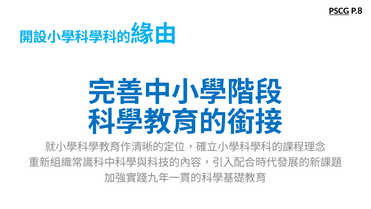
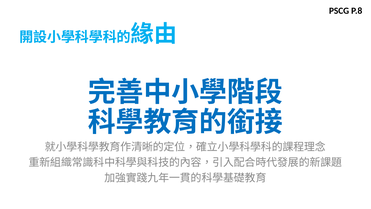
PSCG underline: present -> none (339, 11)
